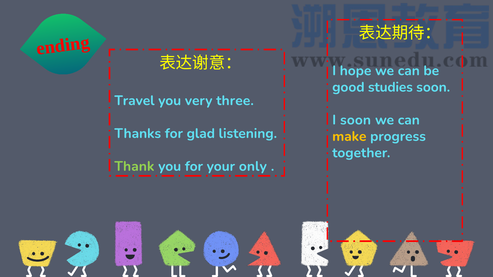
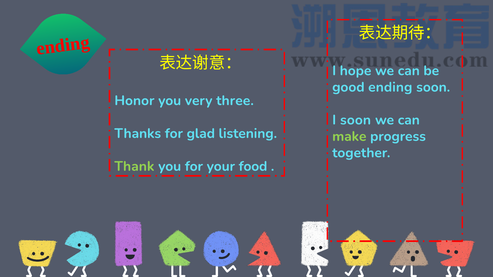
good studies: studies -> ending (390, 87)
Travel: Travel -> Honor (134, 101)
make colour: yellow -> light green (349, 136)
only: only -> food (253, 166)
